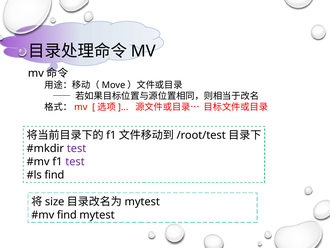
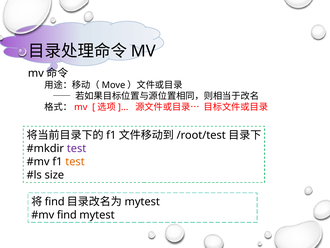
test colour: purple -> orange (75, 161)
find: find -> size (54, 175)
size: size -> find (55, 201)
